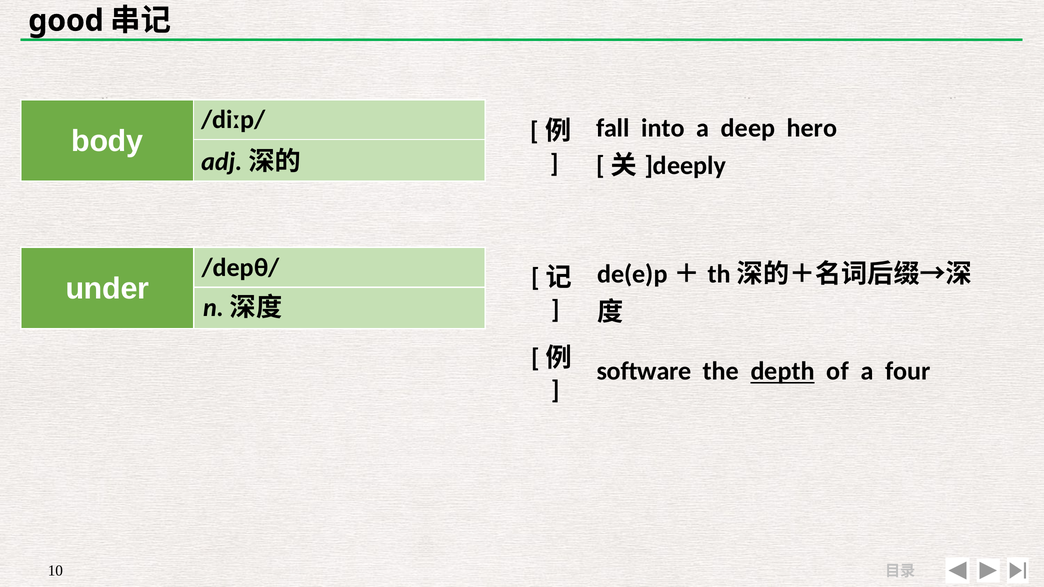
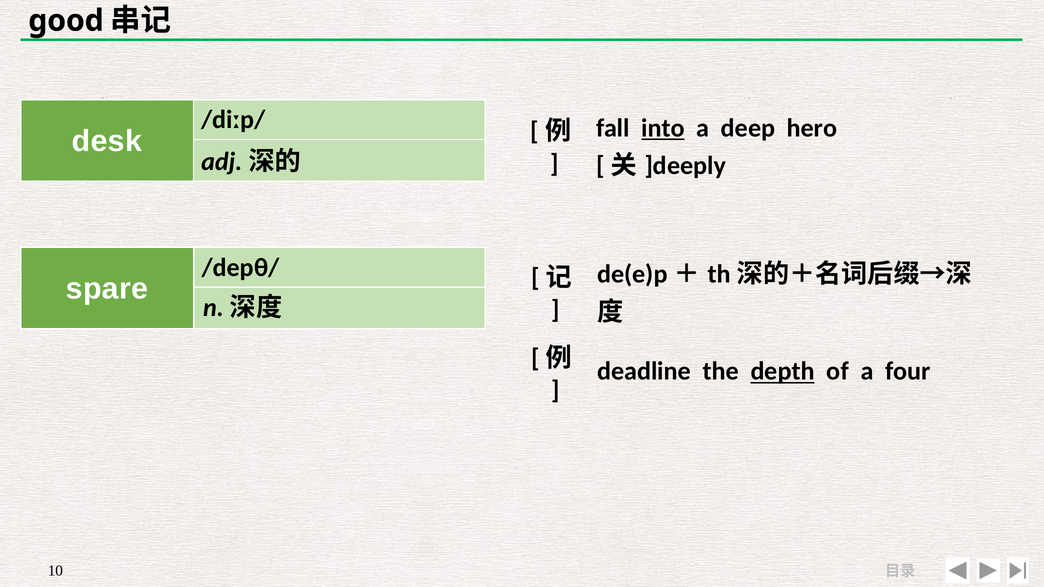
into underline: none -> present (663, 128)
body: body -> desk (107, 141)
under: under -> spare (107, 289)
software: software -> deadline (644, 372)
